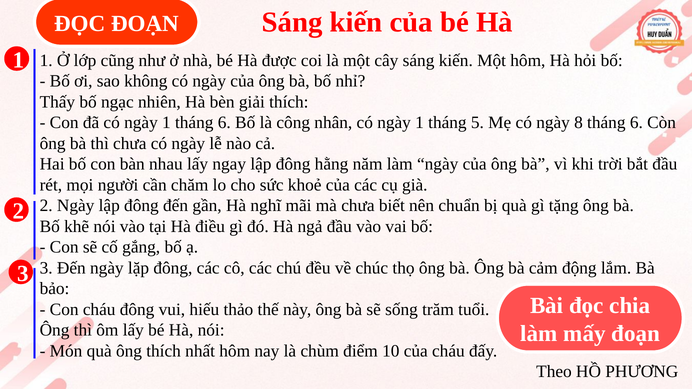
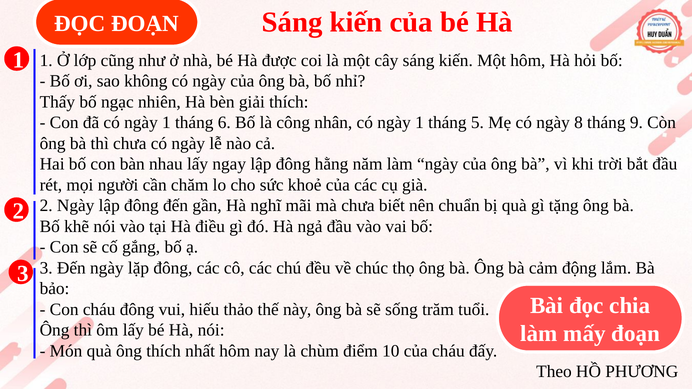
8 tháng 6: 6 -> 9 (636, 123)
